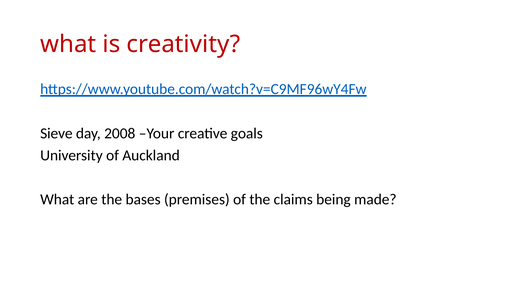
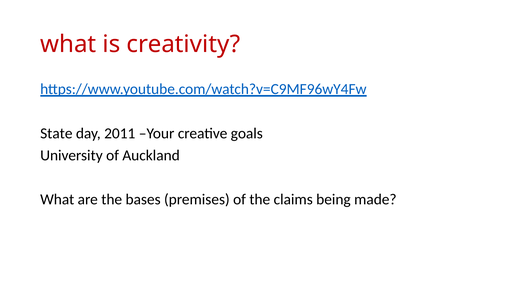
Sieve: Sieve -> State (56, 134)
2008: 2008 -> 2011 (120, 134)
